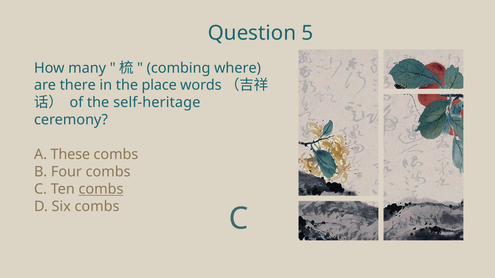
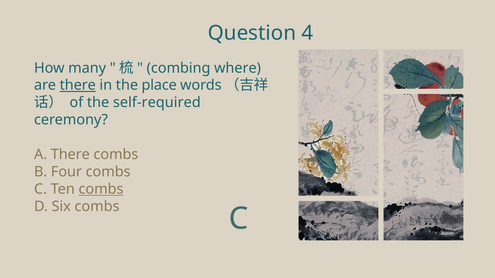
5: 5 -> 4 (307, 33)
there underline: none -> present (78, 85)
self-heritage: self-heritage -> self-required (157, 103)
A These: These -> There (70, 155)
